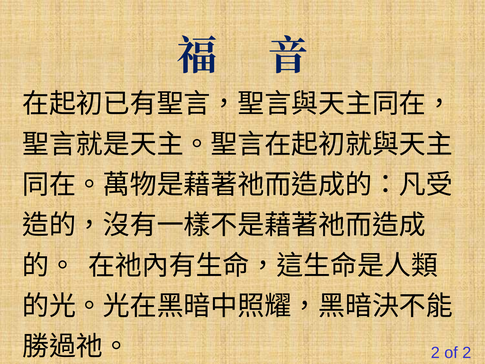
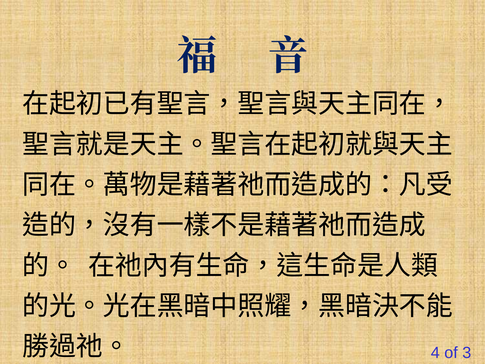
2: 2 -> 4 (435, 353)
of 2: 2 -> 3 (467, 353)
